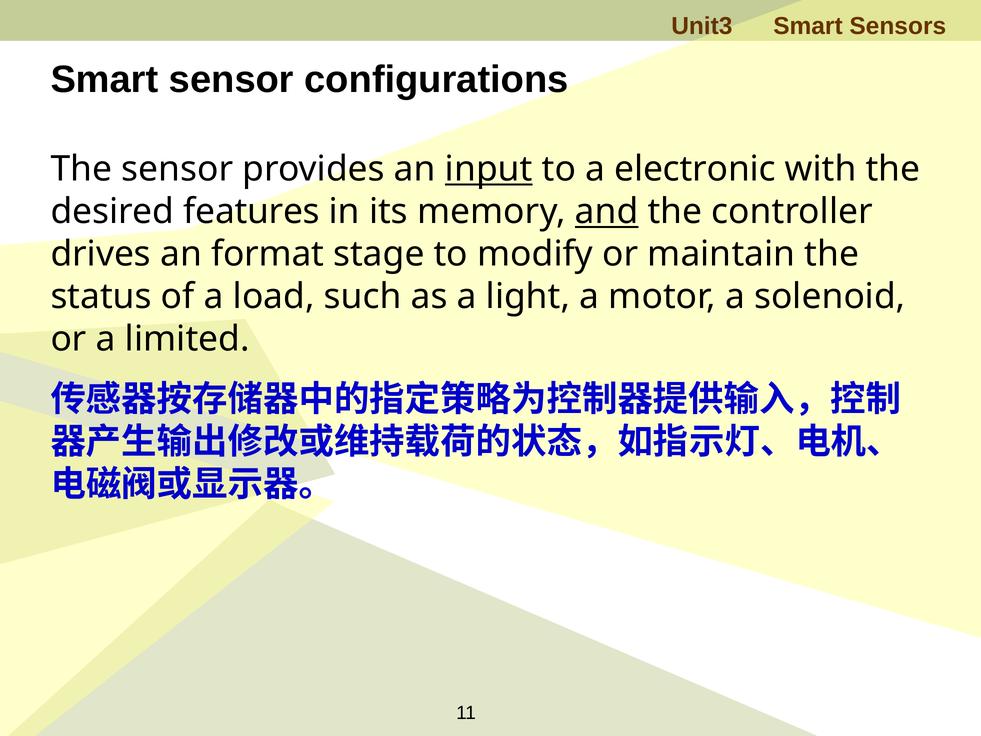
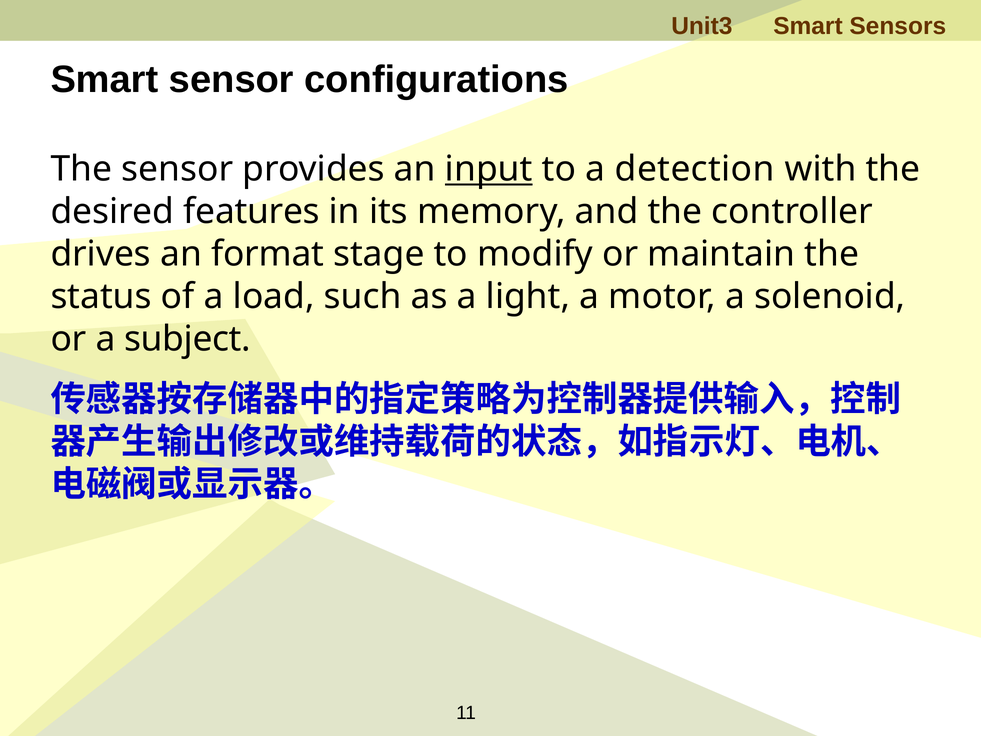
electronic: electronic -> detection (695, 169)
and underline: present -> none (607, 212)
limited: limited -> subject (187, 339)
